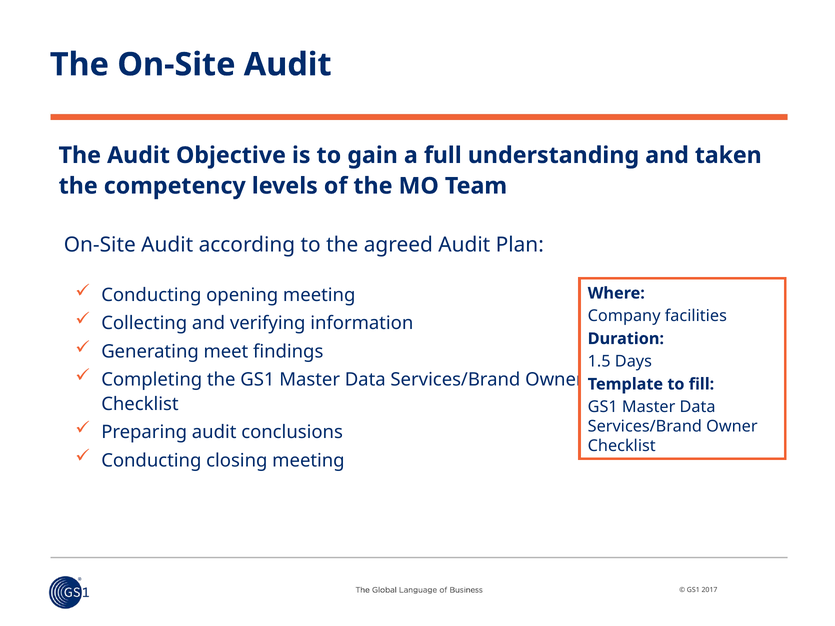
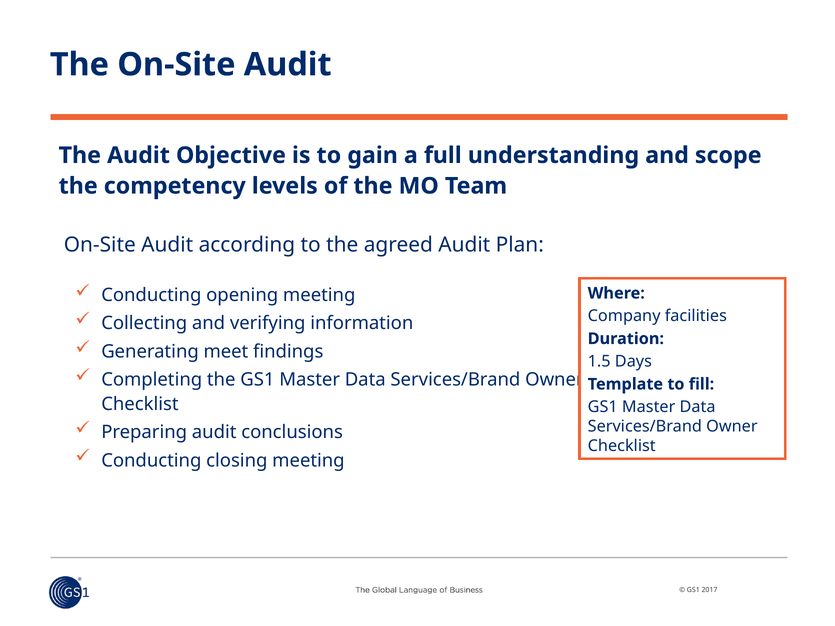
taken: taken -> scope (728, 155)
